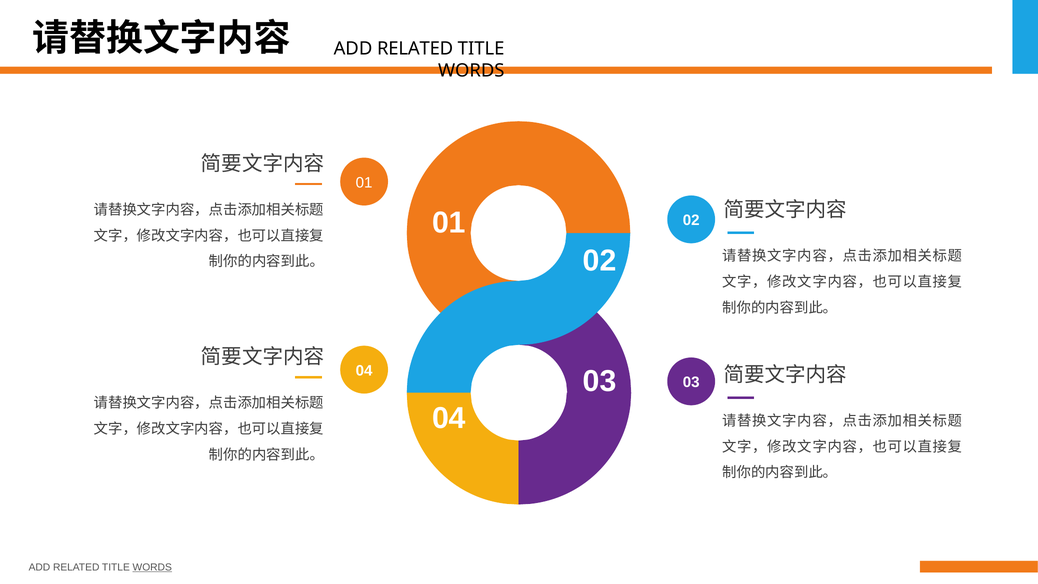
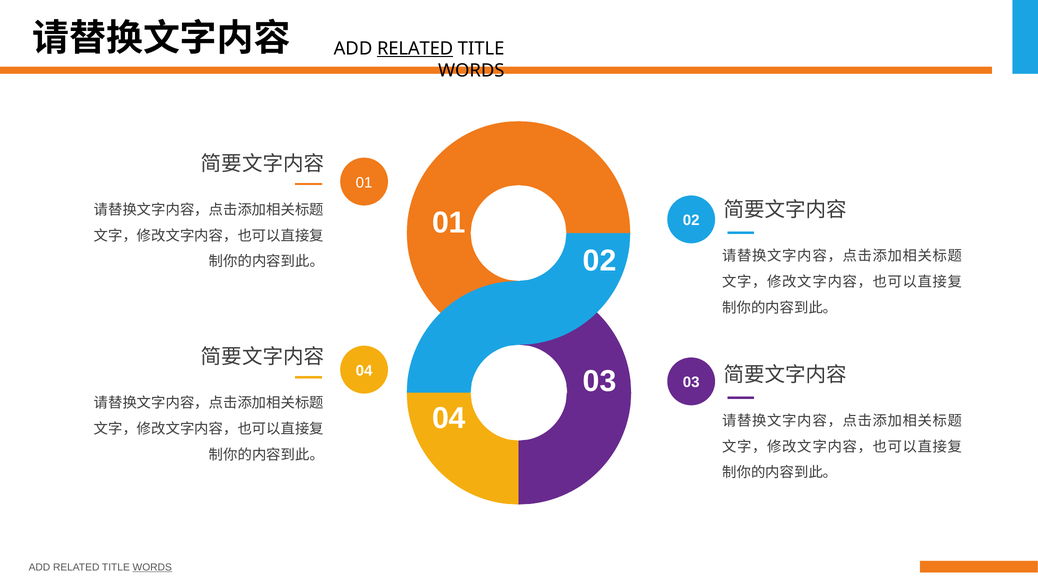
RELATED underline: none -> present (415, 48)
